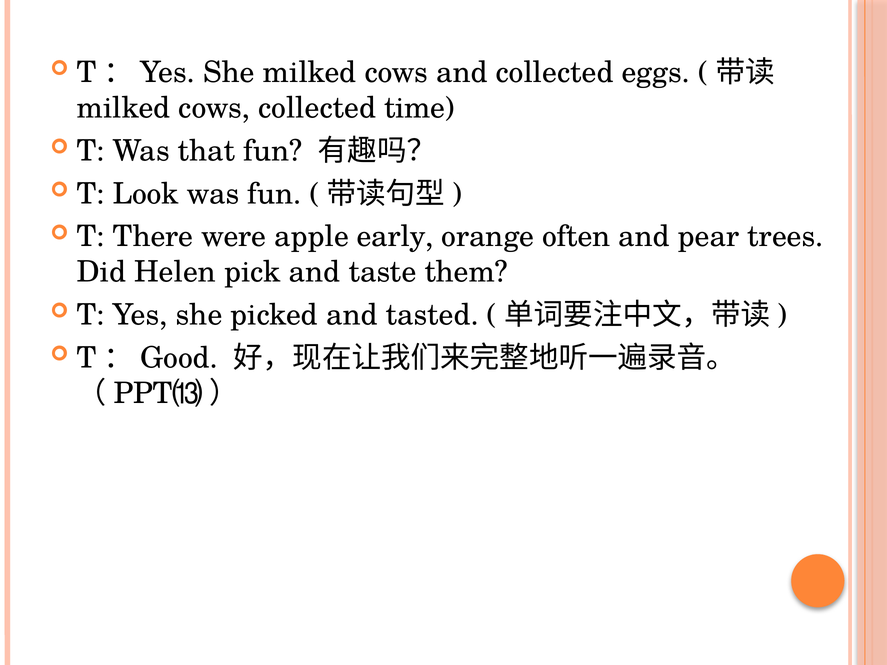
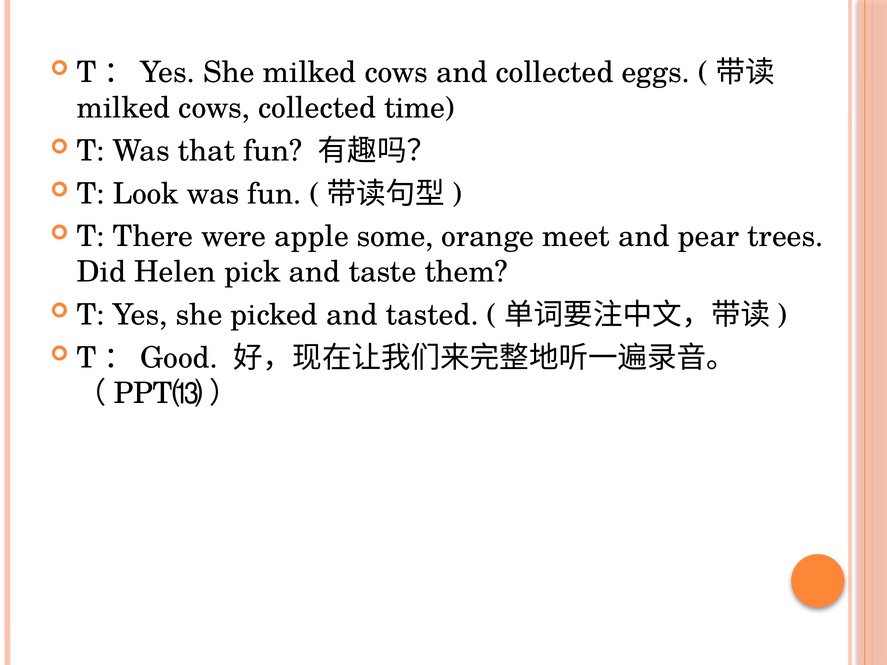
early: early -> some (395, 237)
often: often -> meet (576, 237)
